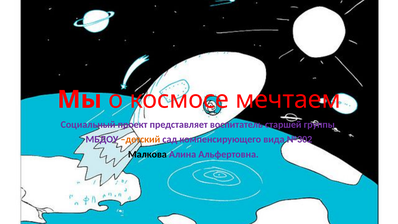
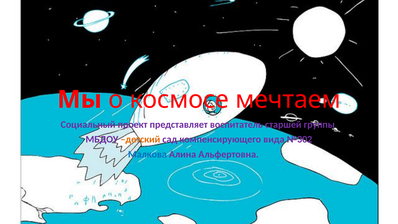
Малкова colour: black -> blue (147, 154)
